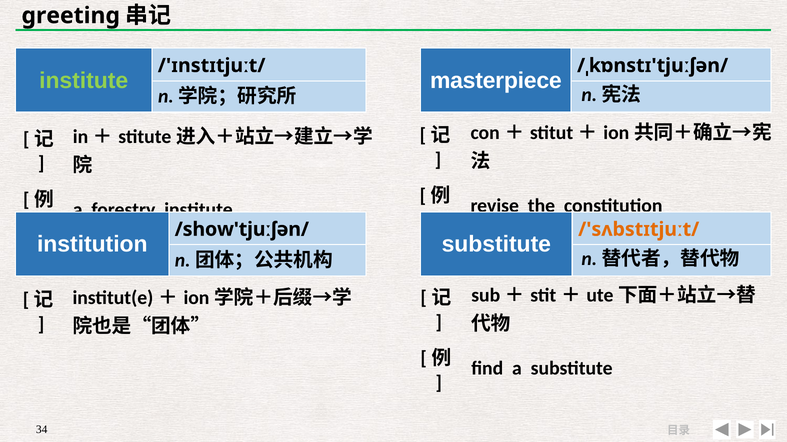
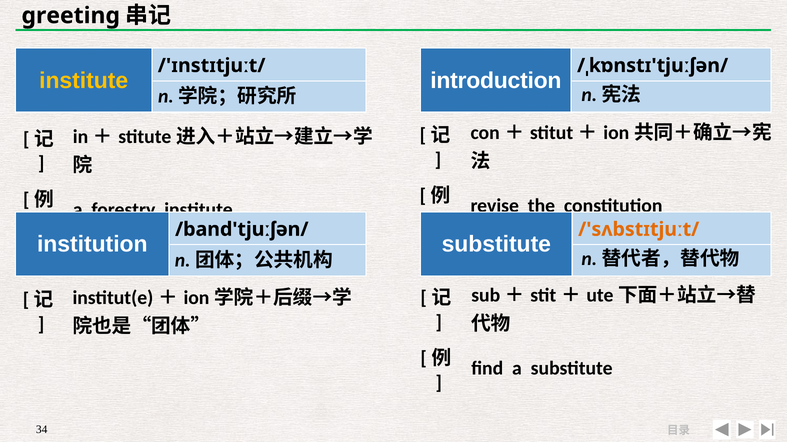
institute colour: light green -> yellow (84, 81)
masterpiece: masterpiece -> introduction (496, 81)
/show'tjuːʃən/: /show'tjuːʃən/ -> /band'tjuːʃən/ (242, 230)
